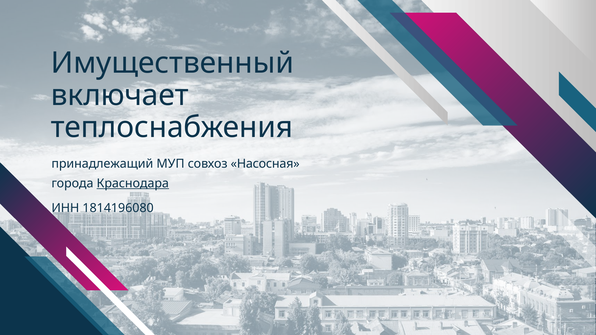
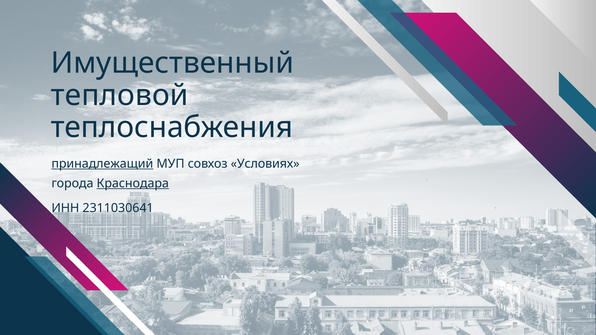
включает: включает -> тепловой (120, 95)
принадлежащий underline: none -> present (102, 164)
Насосная: Насосная -> Условиях (265, 164)
1814196080: 1814196080 -> 2311030641 (118, 208)
